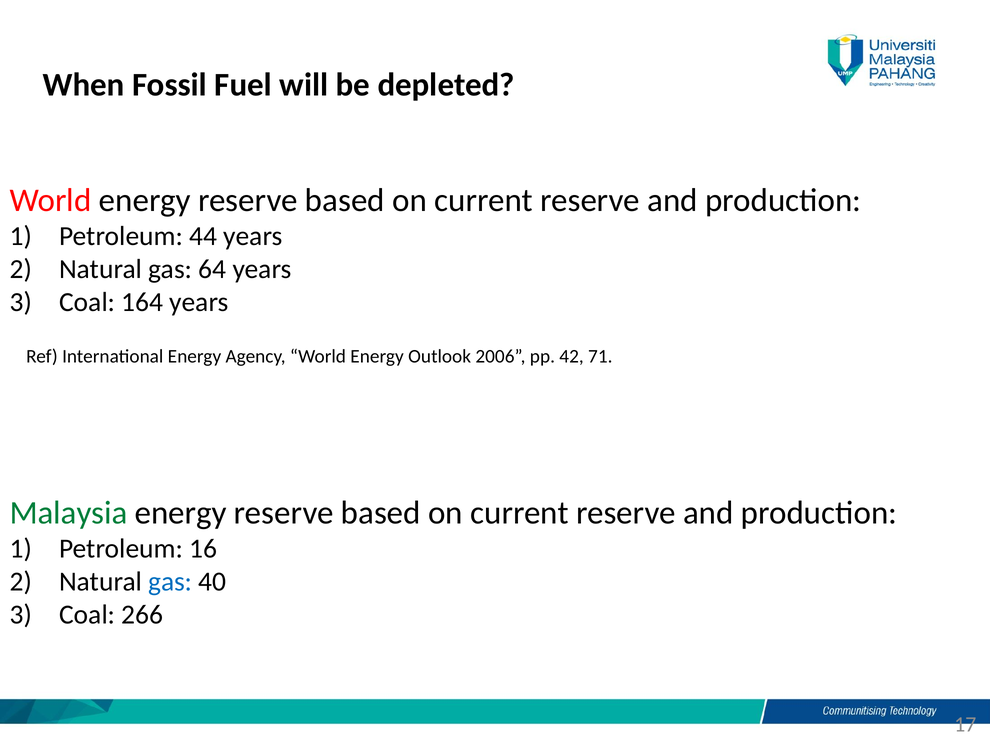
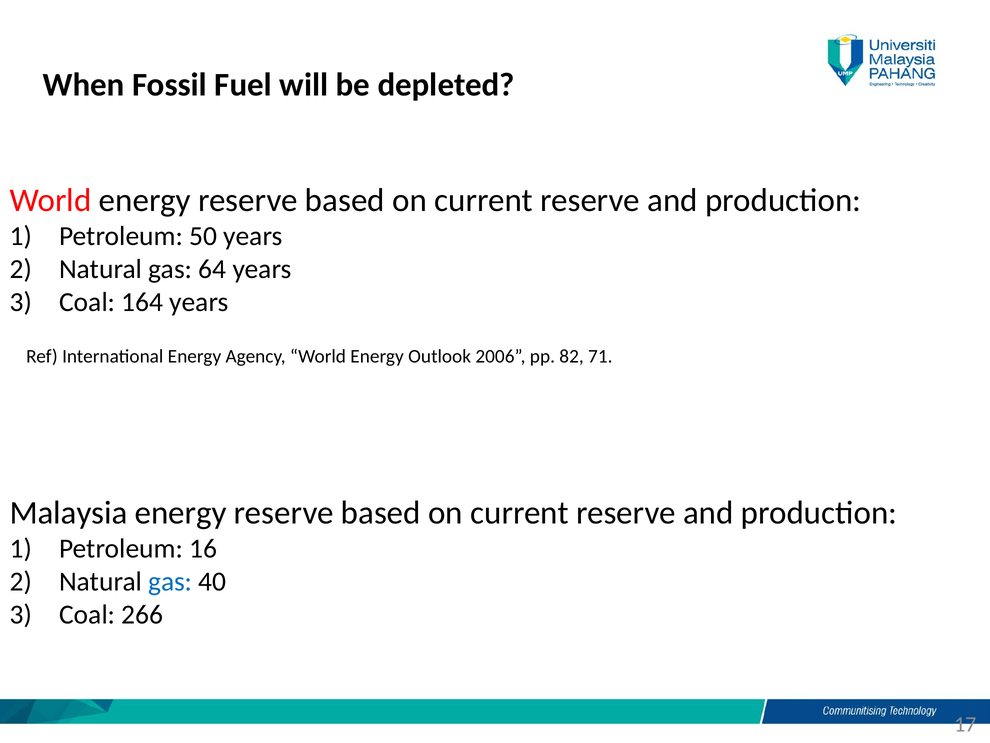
44: 44 -> 50 (203, 236)
42: 42 -> 82 (572, 356)
Malaysia colour: green -> black (69, 512)
